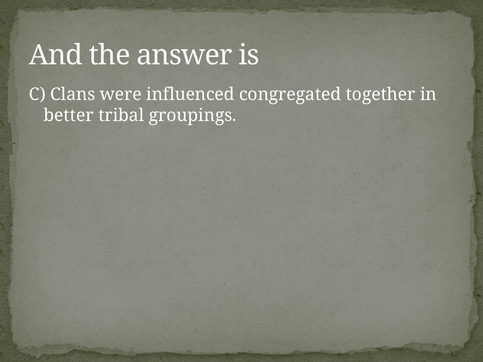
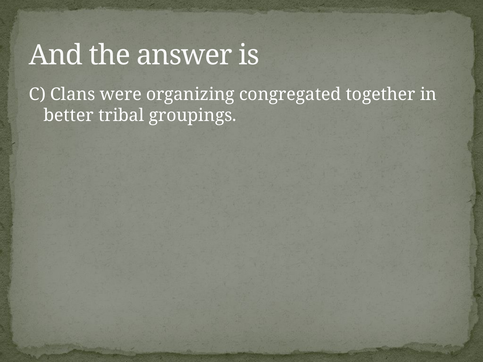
influenced: influenced -> organizing (190, 95)
